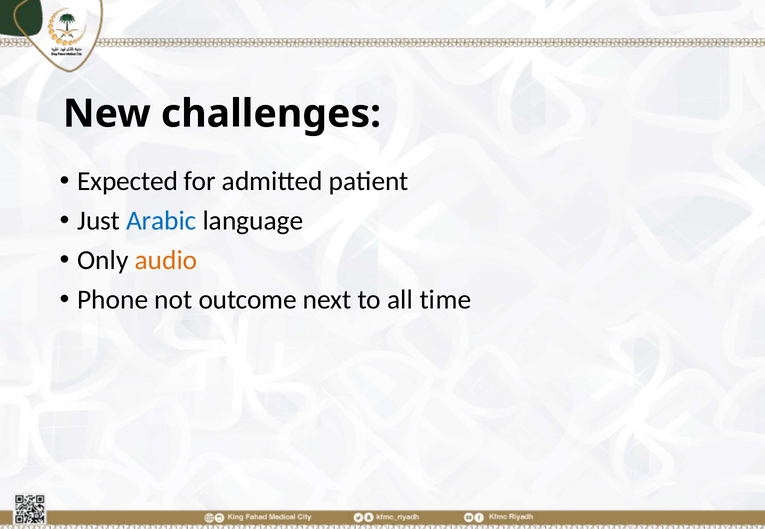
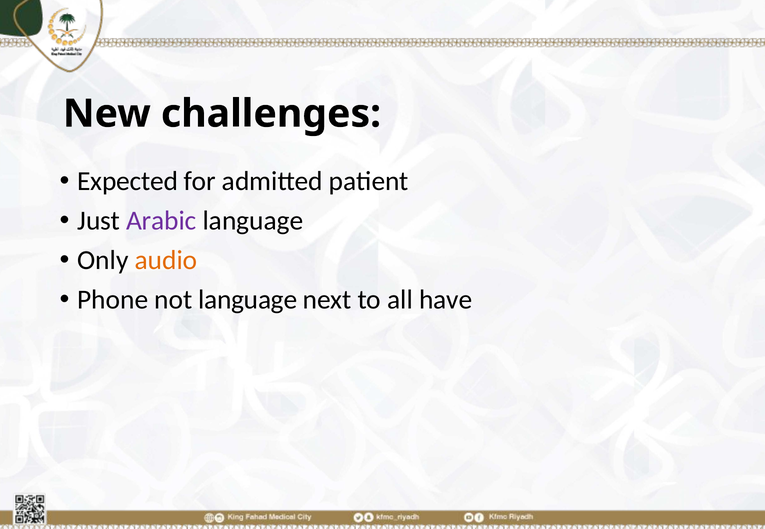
Arabic colour: blue -> purple (161, 221)
not outcome: outcome -> language (248, 300)
time: time -> have (446, 300)
